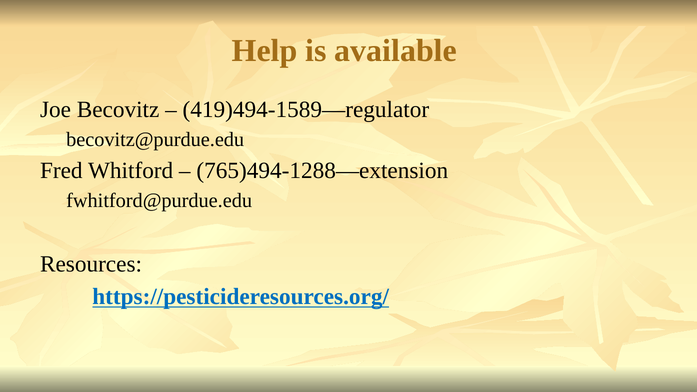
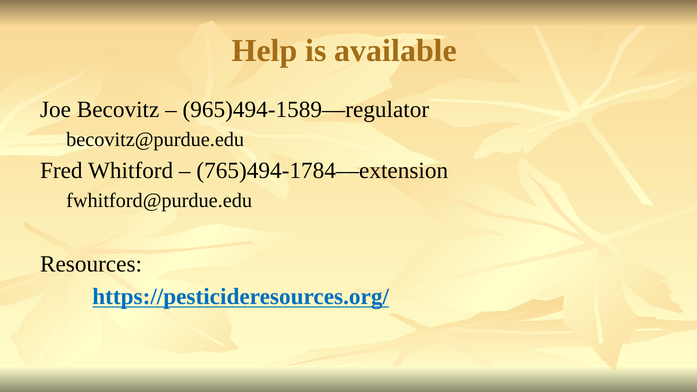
419)494-1589—regulator: 419)494-1589—regulator -> 965)494-1589—regulator (306, 110)
765)494-1288—extension: 765)494-1288—extension -> 765)494-1784—extension (322, 171)
